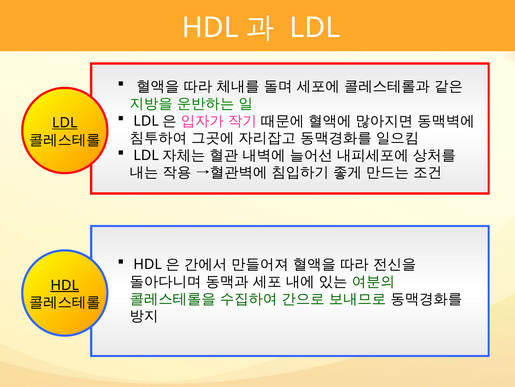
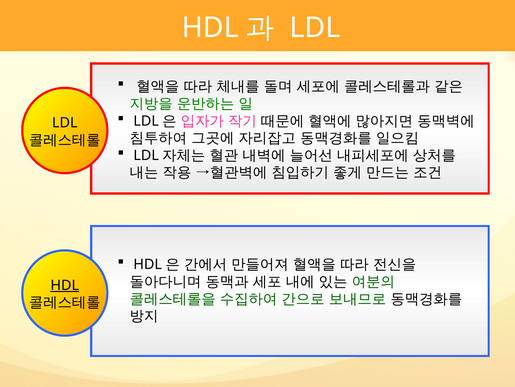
LDL underline: present -> none (65, 123)
